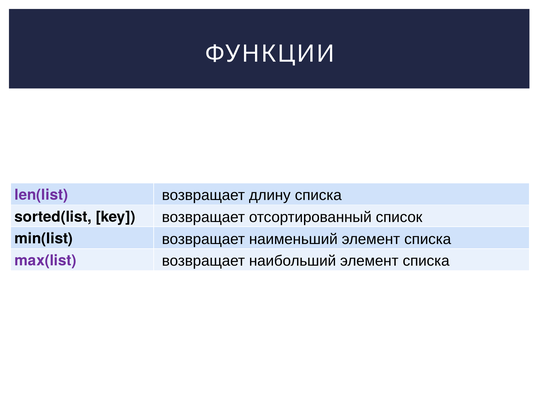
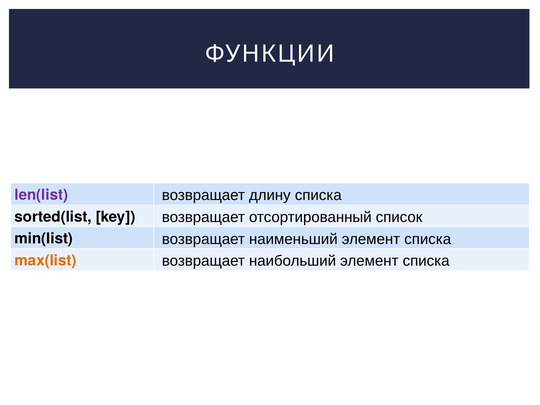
max(list colour: purple -> orange (46, 261)
